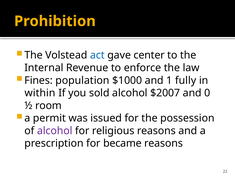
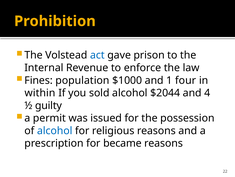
center: center -> prison (149, 55)
fully: fully -> four (186, 80)
$2007: $2007 -> $2044 (165, 93)
0: 0 -> 4 (207, 93)
room: room -> guilty (48, 105)
alcohol colour: purple -> blue (55, 130)
